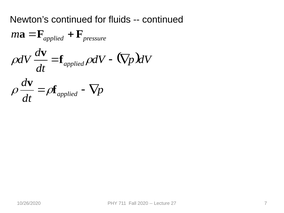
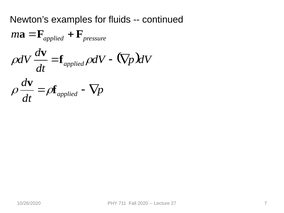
Newton’s continued: continued -> examples (72, 20)
